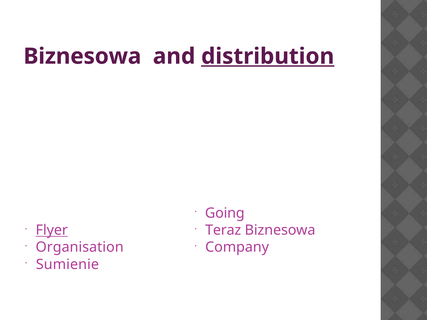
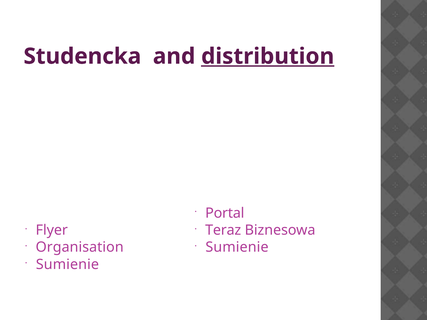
Biznesowa: Biznesowa -> Studencka (82, 56)
Going: Going -> Portal (225, 213)
Flyer underline: present -> none (52, 230)
Company: Company -> Sumienie (237, 247)
